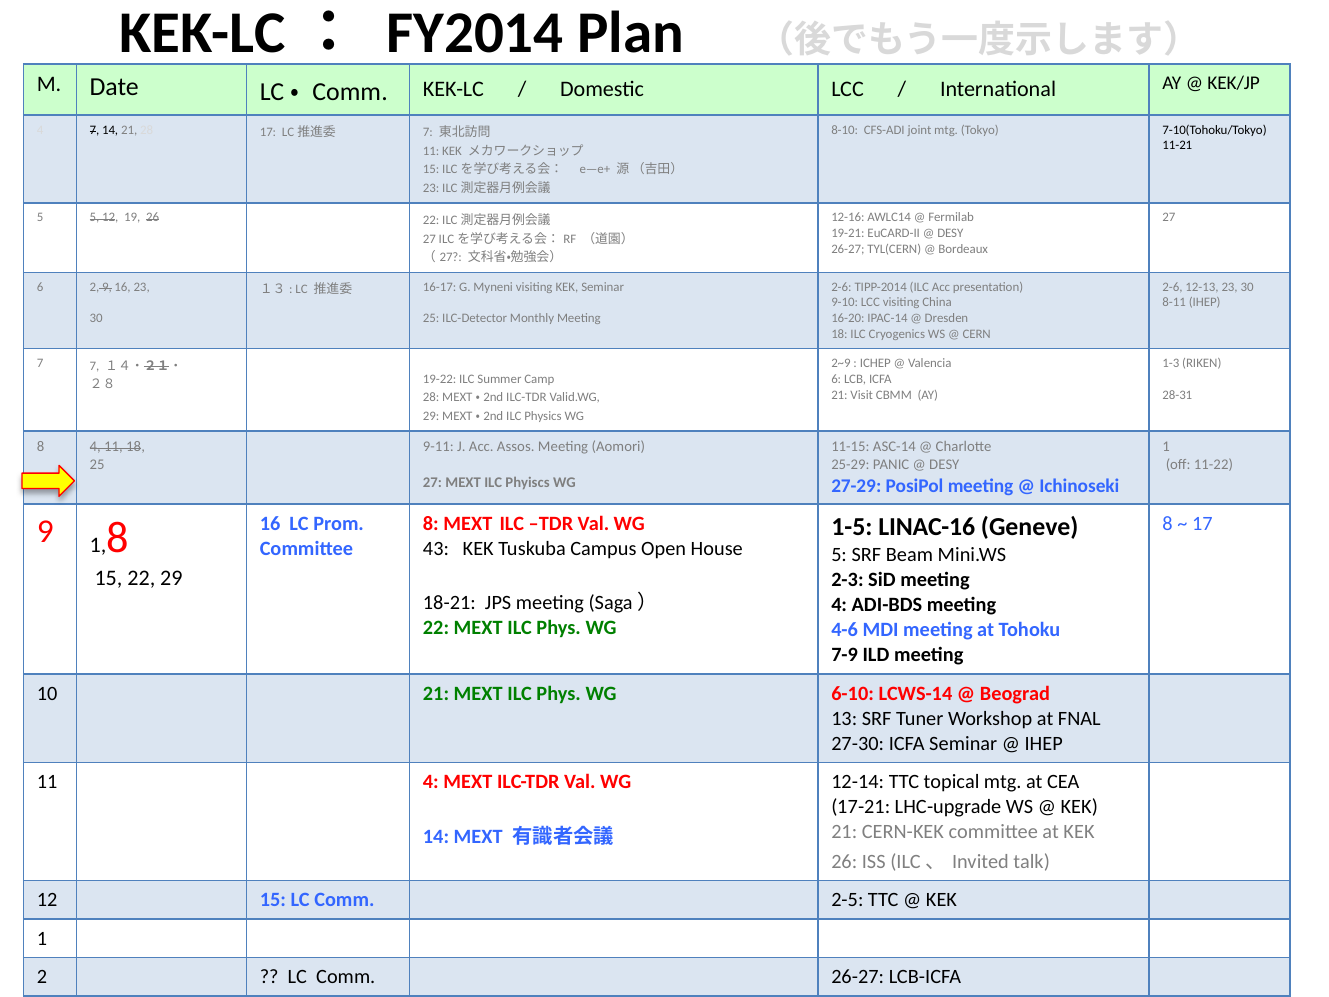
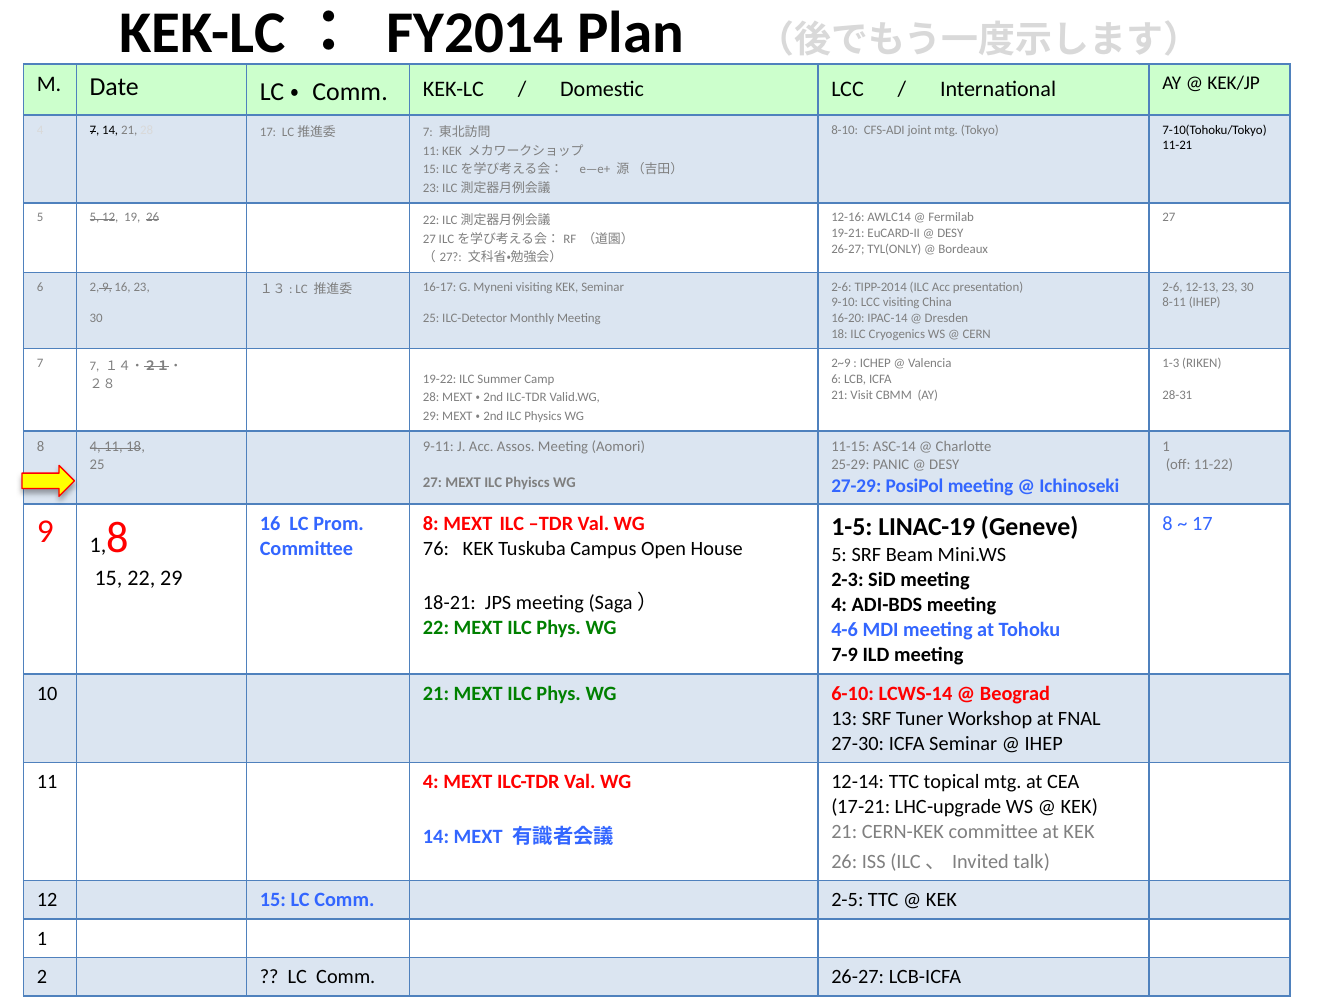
TYL(CERN: TYL(CERN -> TYL(ONLY (894, 249)
LINAC-16: LINAC-16 -> LINAC-19 (927, 527)
43: 43 -> 76 (436, 548)
